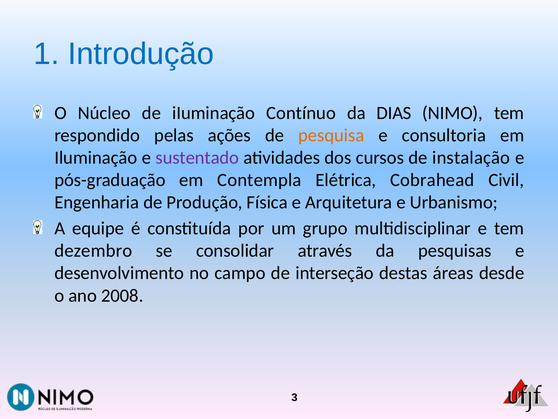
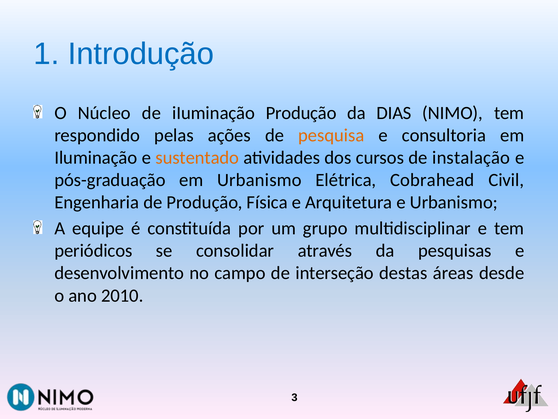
iIuminação Contínuo: Contínuo -> Produção (301, 113)
sustentado colour: purple -> orange (197, 158)
em Contempla: Contempla -> Urbanismo (259, 180)
dezembro: dezembro -> periódicos (93, 251)
2008: 2008 -> 2010 (122, 295)
